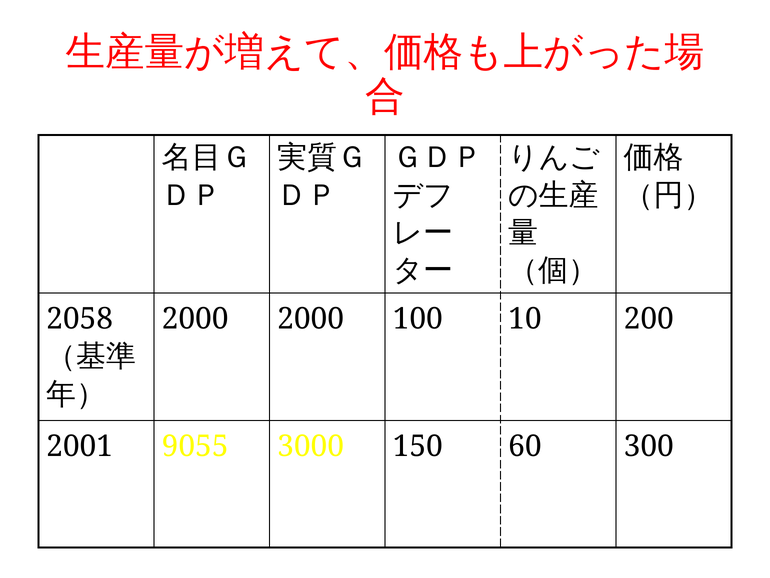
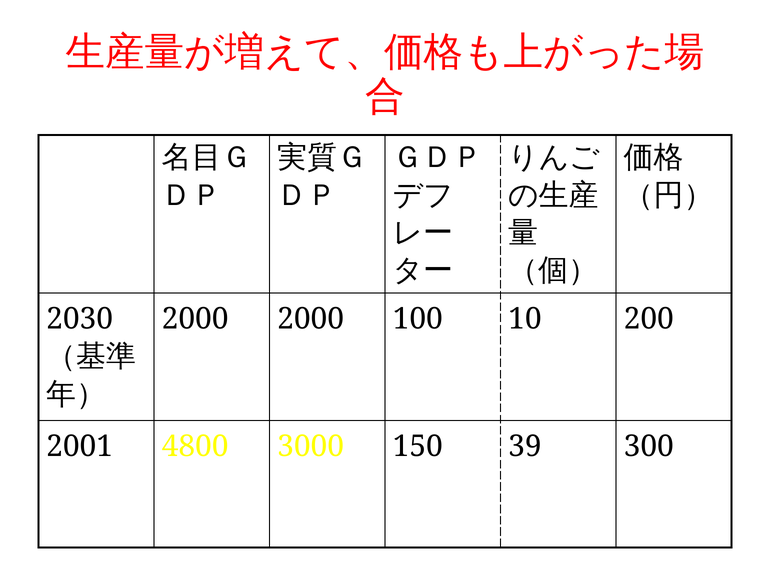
2058: 2058 -> 2030 (80, 319)
9055: 9055 -> 4800 (195, 446)
60: 60 -> 39 (525, 446)
